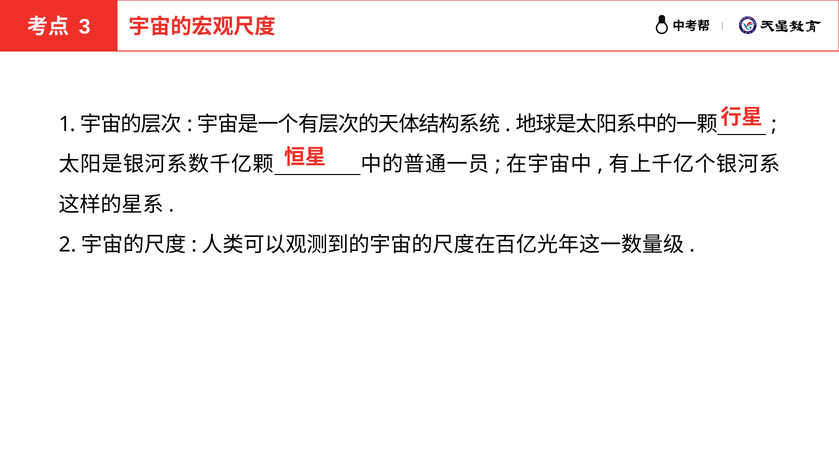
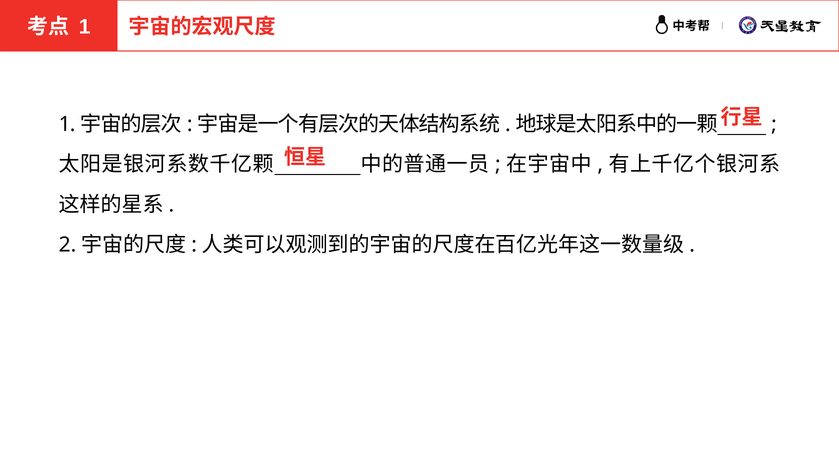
3: 3 -> 1 (85, 27)
